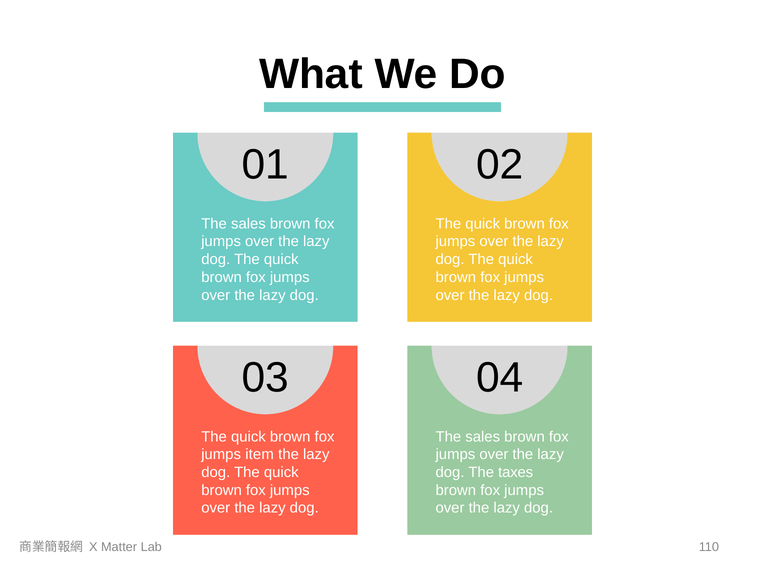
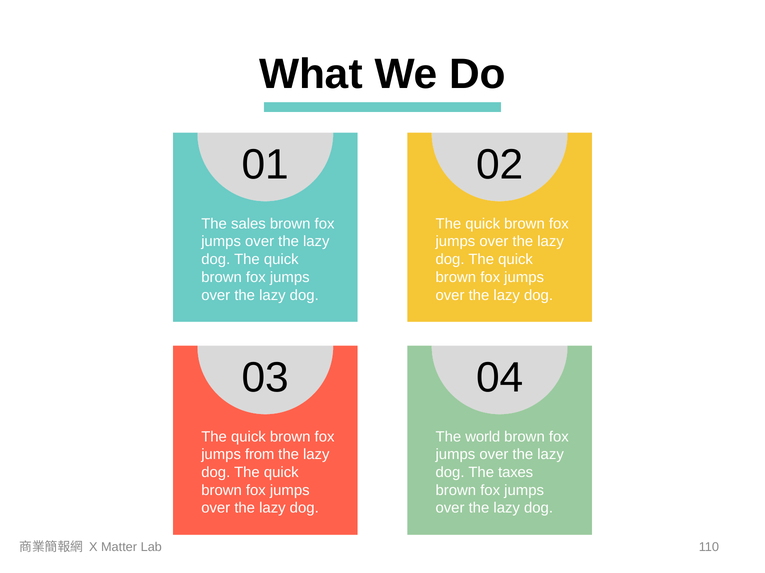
sales: sales -> world (483, 437)
item: item -> from (260, 455)
